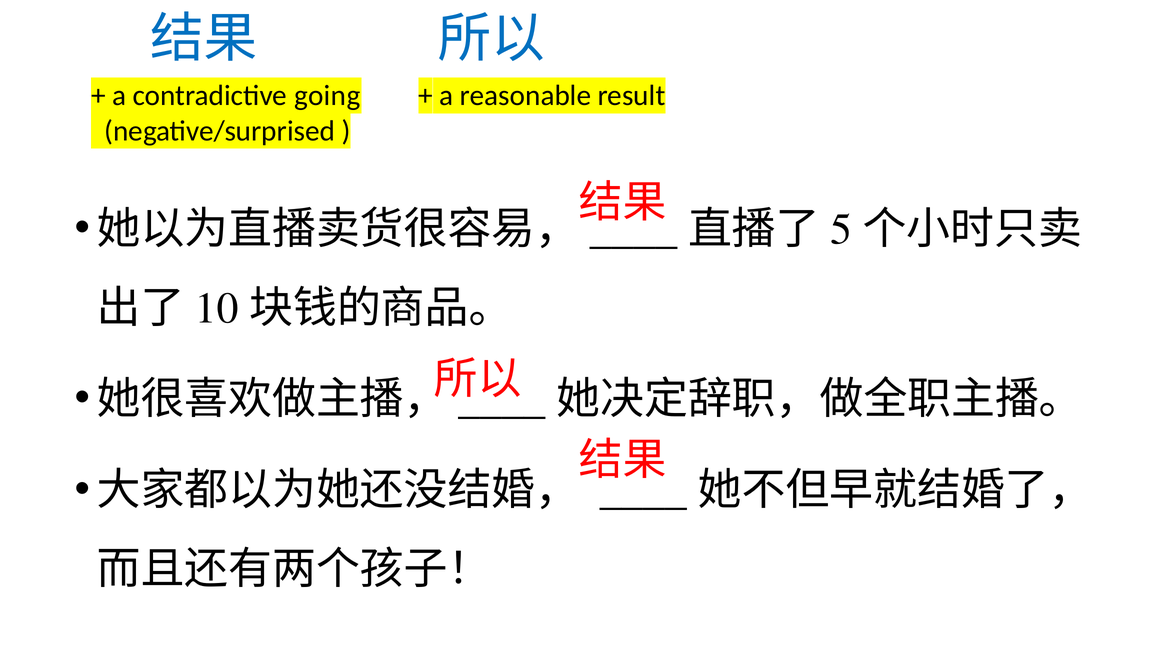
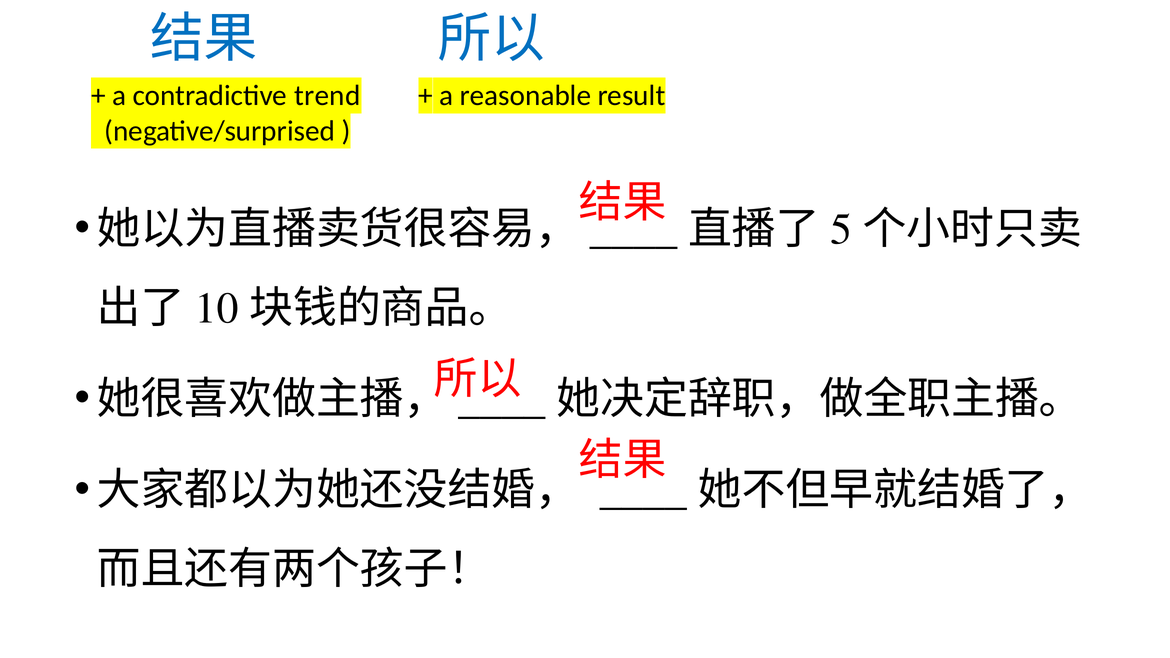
going: going -> trend (327, 96)
